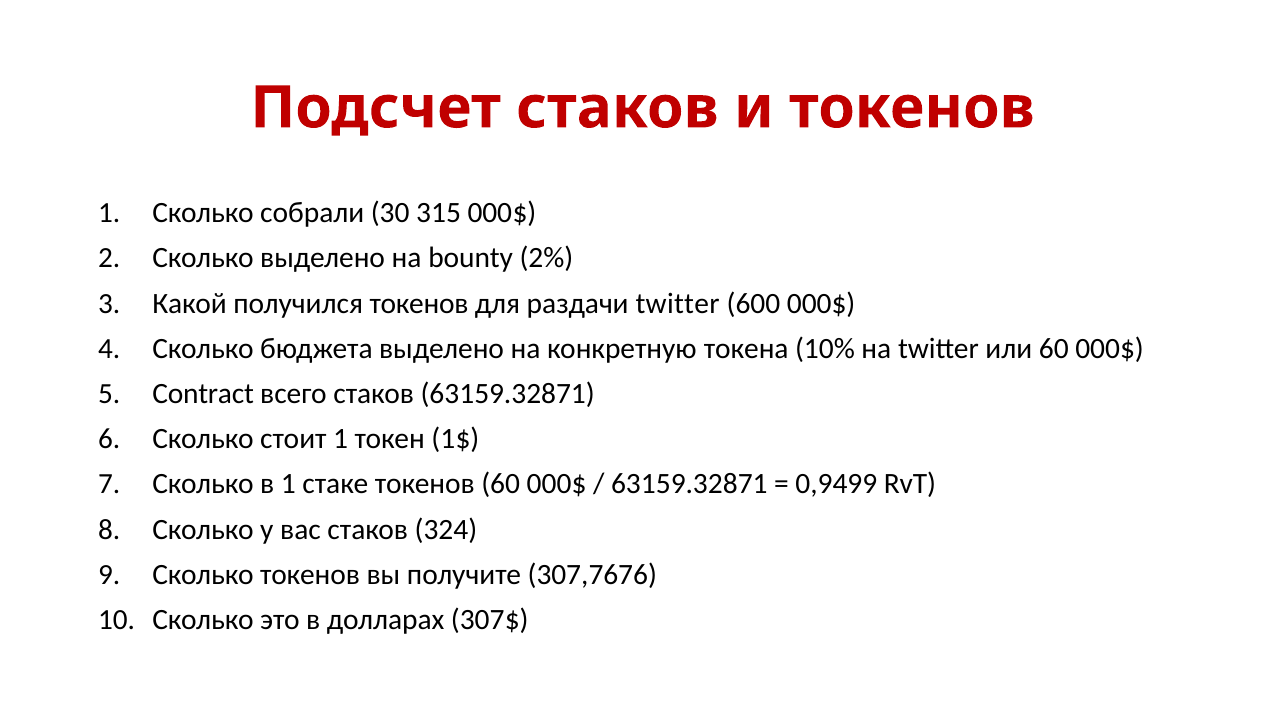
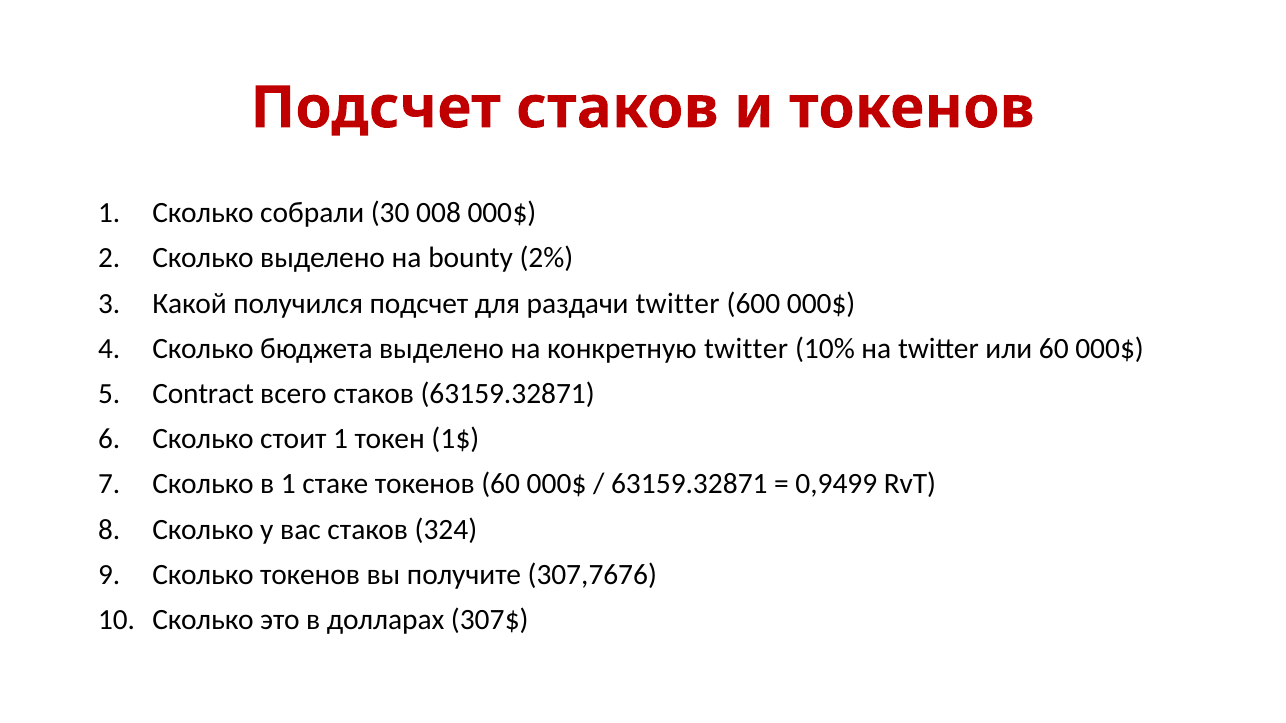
315: 315 -> 008 (439, 213)
получился токенов: токенов -> подсчет (419, 304)
конкретную токена: токена -> twitter (746, 349)
